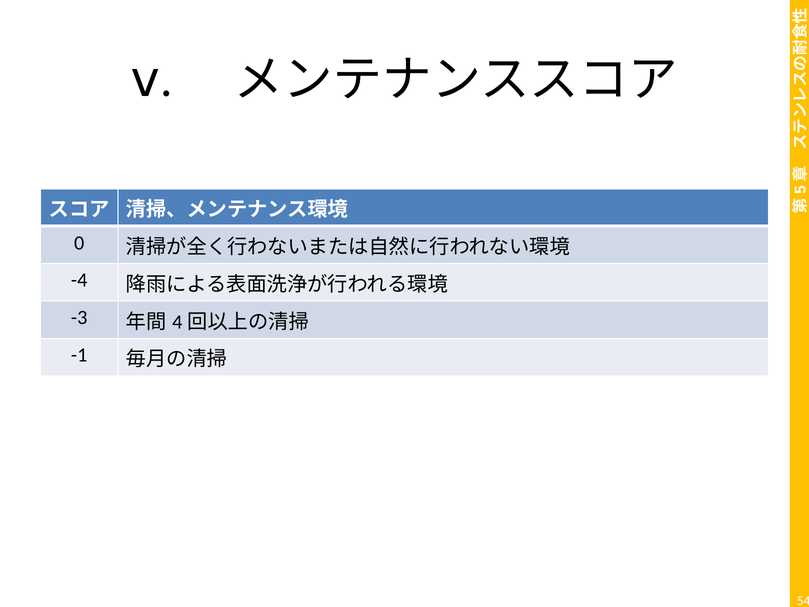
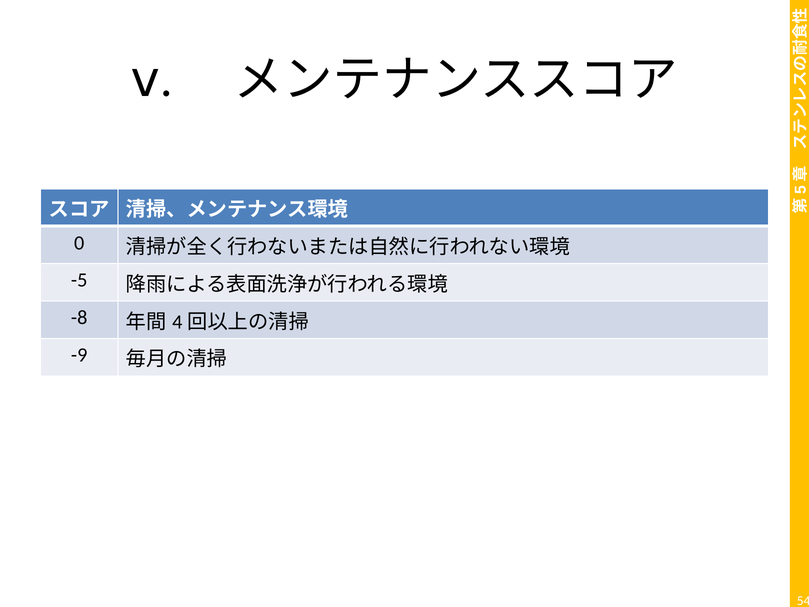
-4: -4 -> -5 (79, 280)
-3: -3 -> -8 (79, 318)
-1: -1 -> -9 (79, 355)
